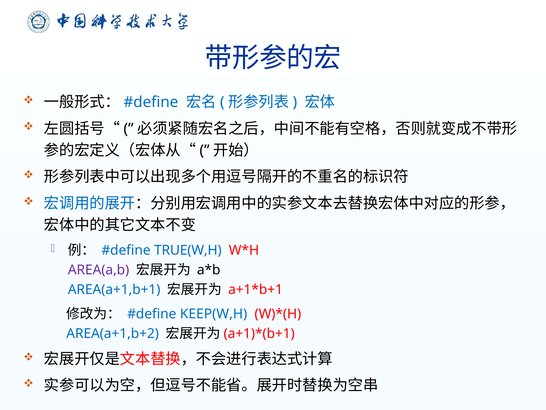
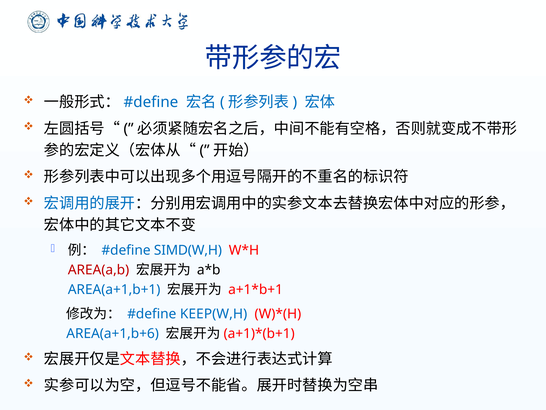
TRUE(W,H: TRUE(W,H -> SIMD(W,H (188, 250)
AREA(a,b colour: purple -> red (99, 270)
AREA(a+1,b+2: AREA(a+1,b+2 -> AREA(a+1,b+6 (113, 333)
